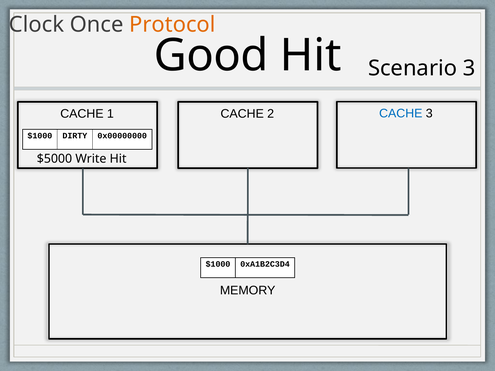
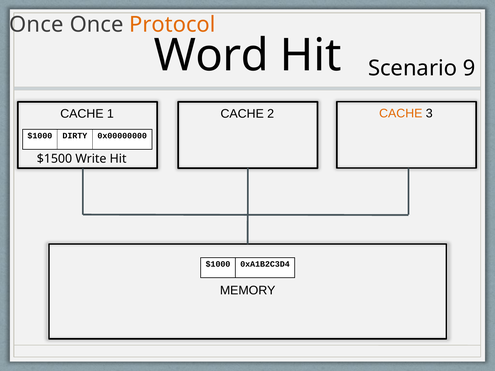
Clock: Clock -> Once (36, 24)
Good: Good -> Word (211, 56)
Scenario 3: 3 -> 9 (469, 68)
CACHE colour: blue -> orange (401, 113)
$5000: $5000 -> $1500 (54, 159)
